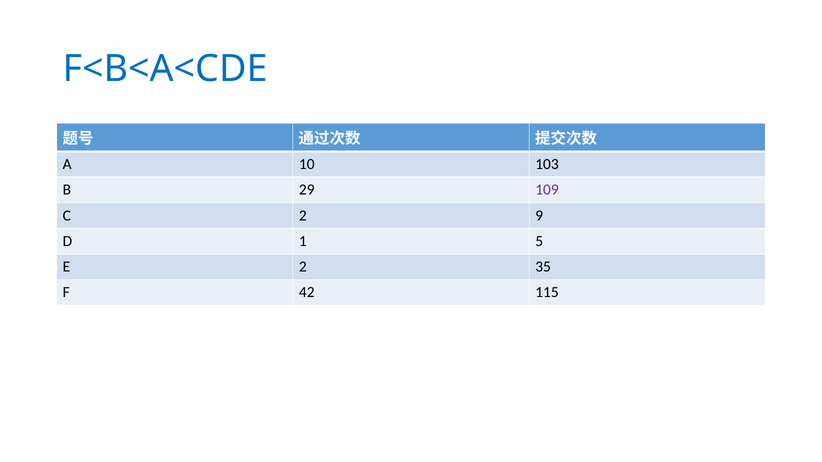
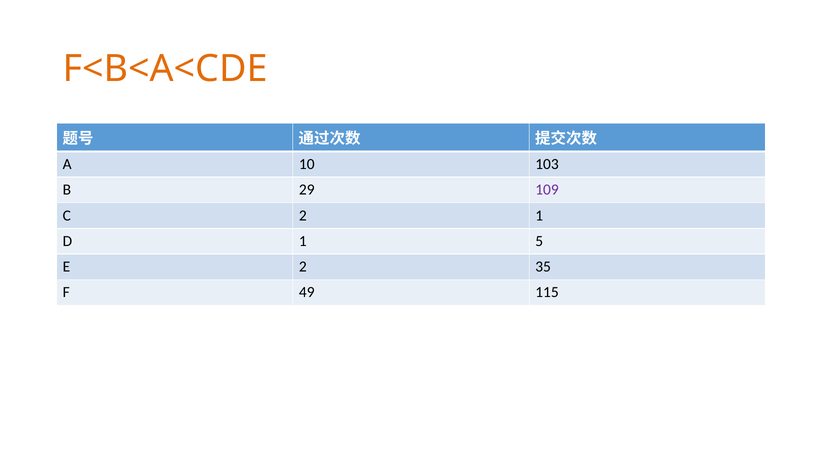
F<B<A<CDE colour: blue -> orange (165, 69)
2 9: 9 -> 1 (539, 216)
42: 42 -> 49 (307, 293)
